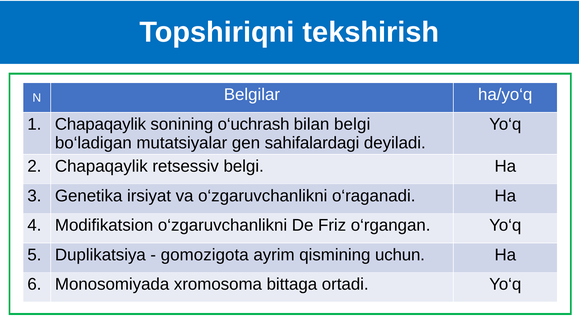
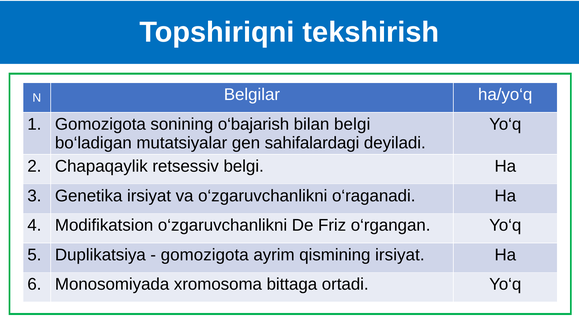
1 Chapaqaylik: Chapaqaylik -> Gomozigota (100, 124)
o‘uchrash: o‘uchrash -> o‘bajarish (254, 124)
qismining uchun: uchun -> irsiyat (400, 255)
